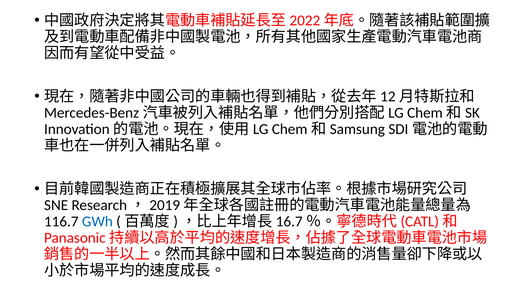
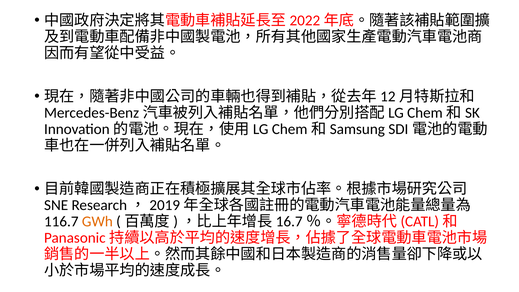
GWh colour: blue -> orange (97, 222)
